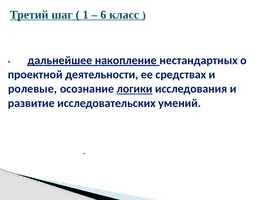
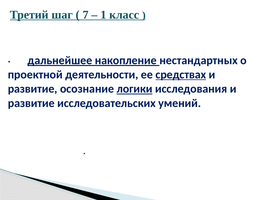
1: 1 -> 7 (86, 15)
6: 6 -> 1 (103, 15)
средствах underline: none -> present (181, 74)
ролевые: ролевые -> развитие (33, 89)
